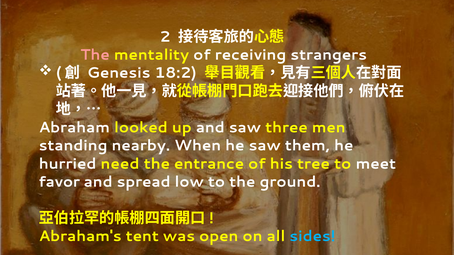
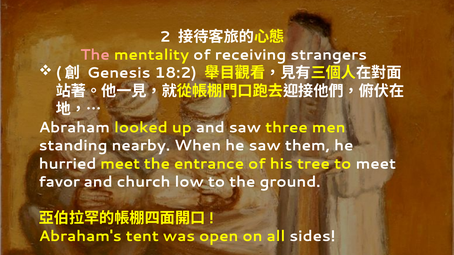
hurried need: need -> meet (120, 164)
spread: spread -> church (144, 182)
sides colour: light blue -> white (312, 237)
